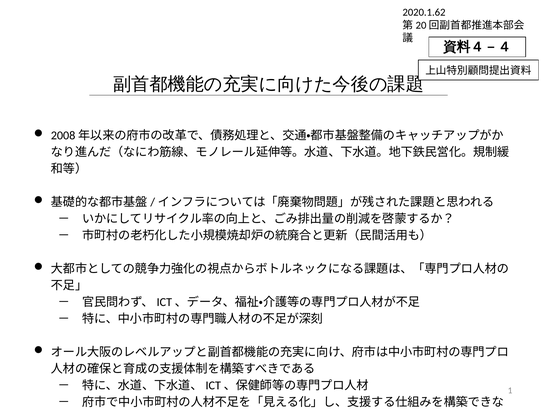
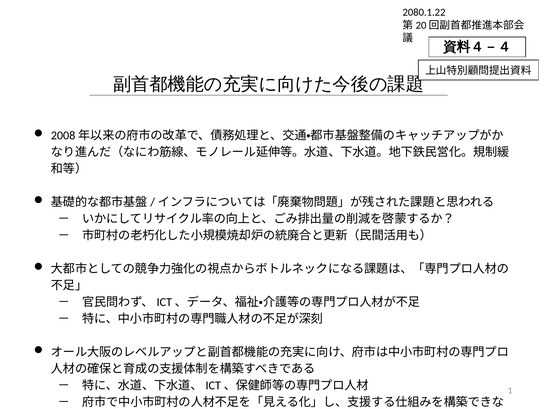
2020.1.62: 2020.1.62 -> 2080.1.22 (424, 12)
